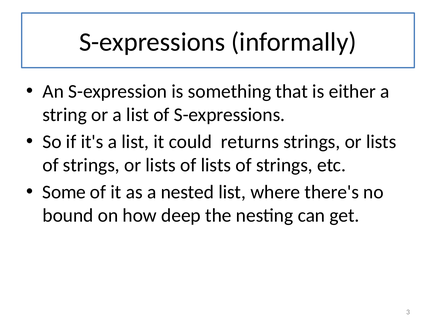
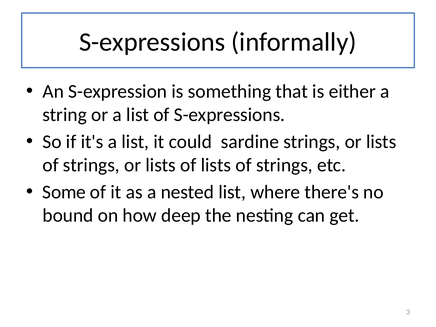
returns: returns -> sardine (250, 142)
